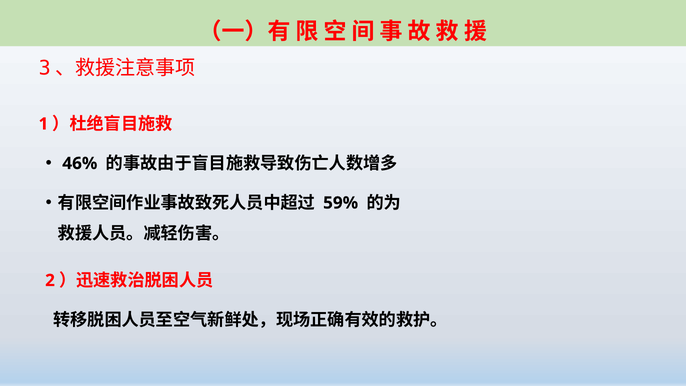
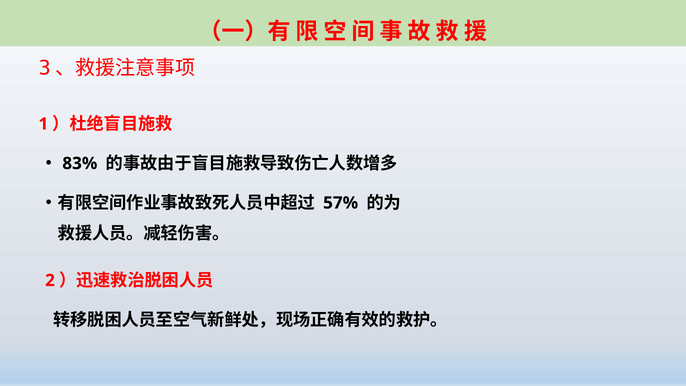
46%: 46% -> 83% (80, 163)
59%: 59% -> 57% (341, 203)
